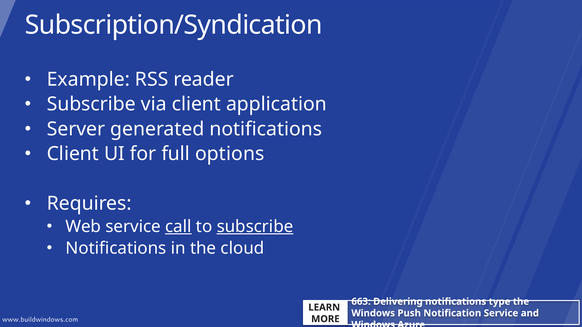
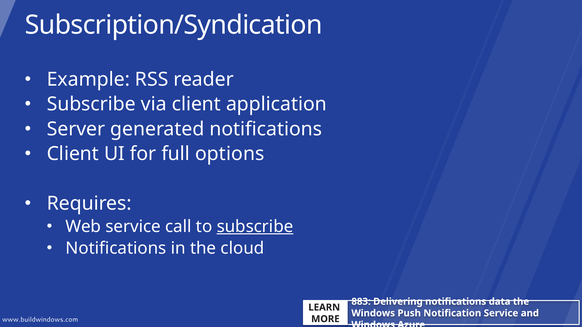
call underline: present -> none (178, 227)
663: 663 -> 883 (361, 302)
type: type -> data (500, 302)
